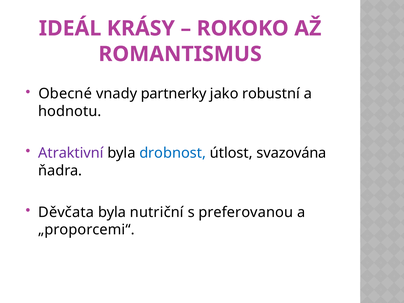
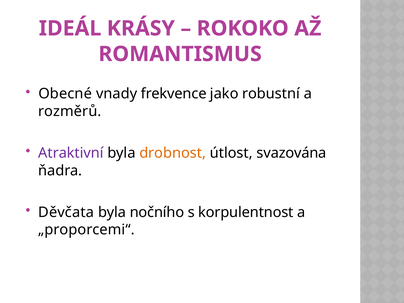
partnerky: partnerky -> frekvence (174, 94)
hodnotu: hodnotu -> rozměrů (70, 111)
drobnost colour: blue -> orange (173, 153)
nutriční: nutriční -> nočního (157, 212)
preferovanou: preferovanou -> korpulentnost (246, 212)
